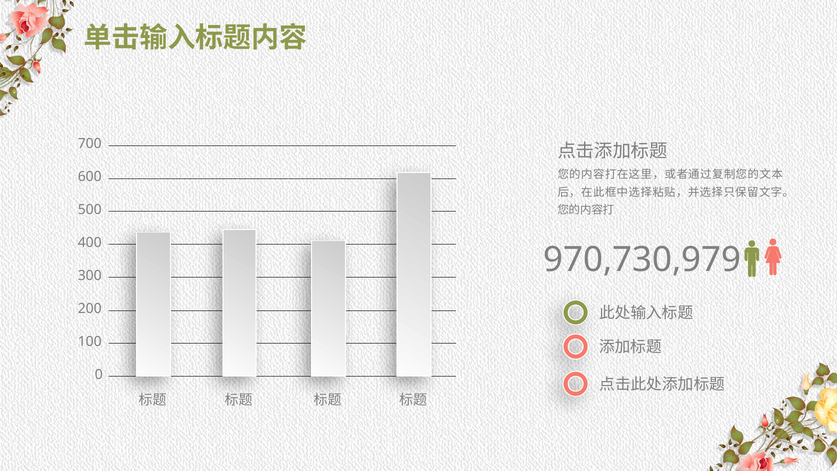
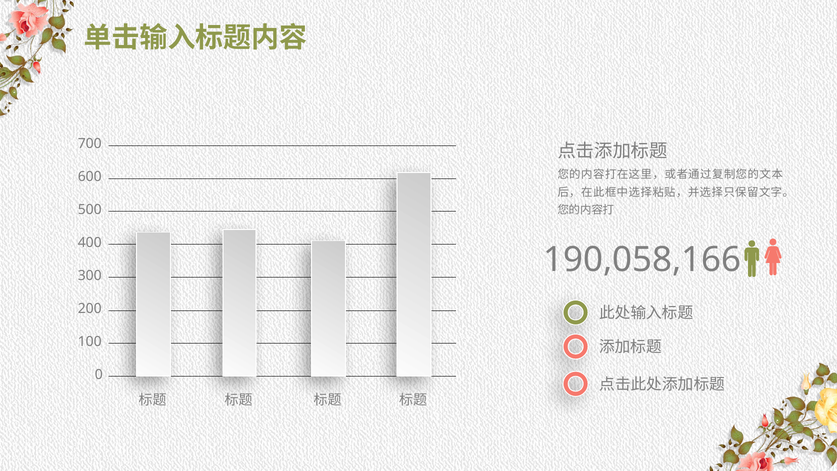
970,730,979: 970,730,979 -> 190,058,166 (642, 259)
